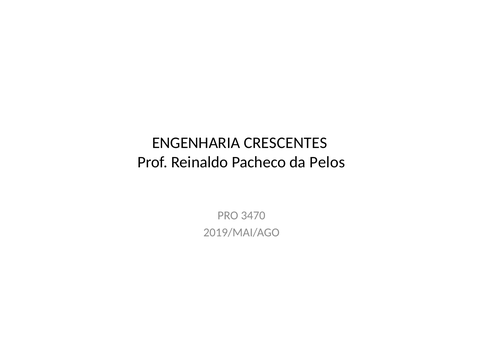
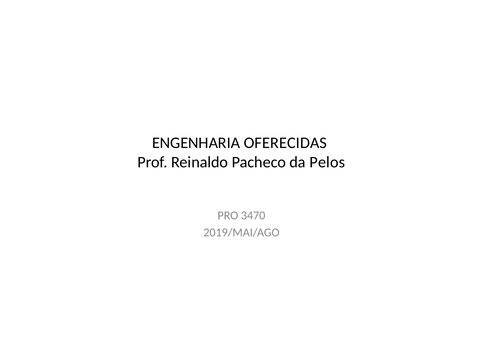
CRESCENTES: CRESCENTES -> OFERECIDAS (285, 143)
